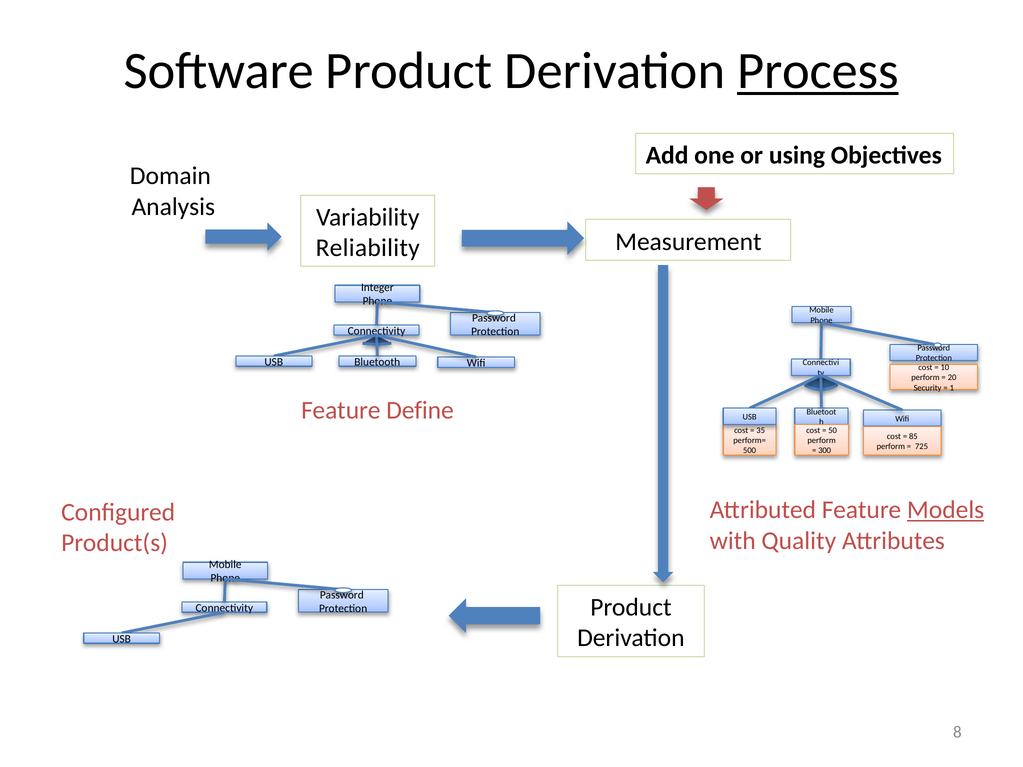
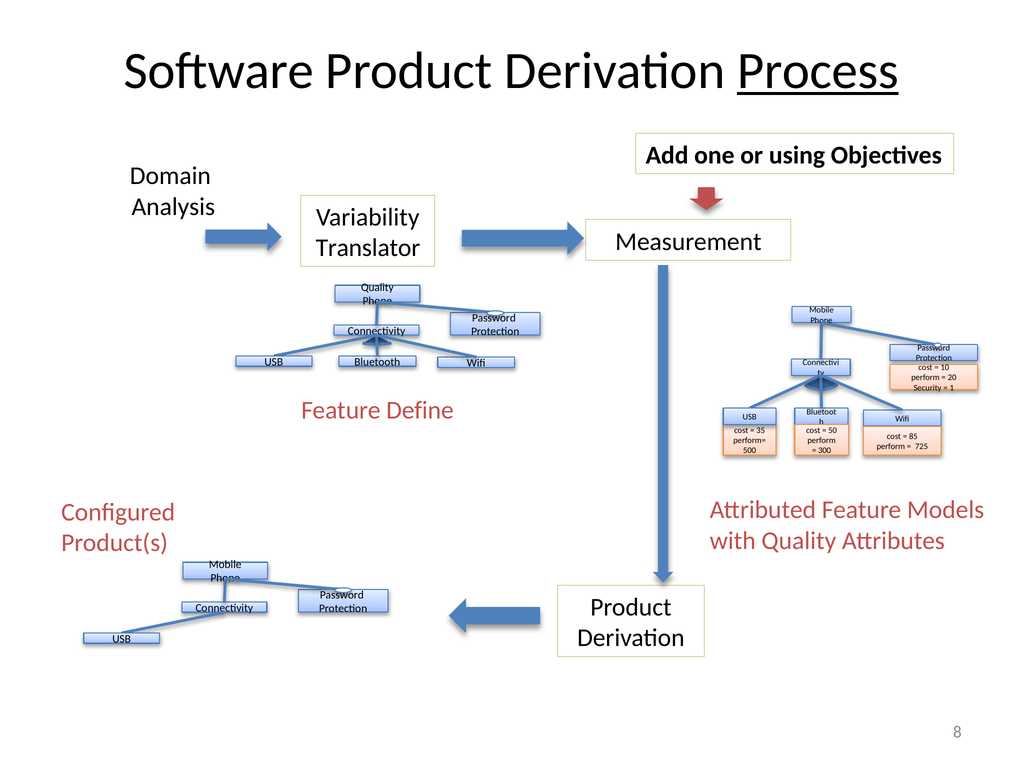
Reliability: Reliability -> Translator (368, 248)
Integer: Integer -> Quality (377, 288)
Models underline: present -> none (946, 510)
